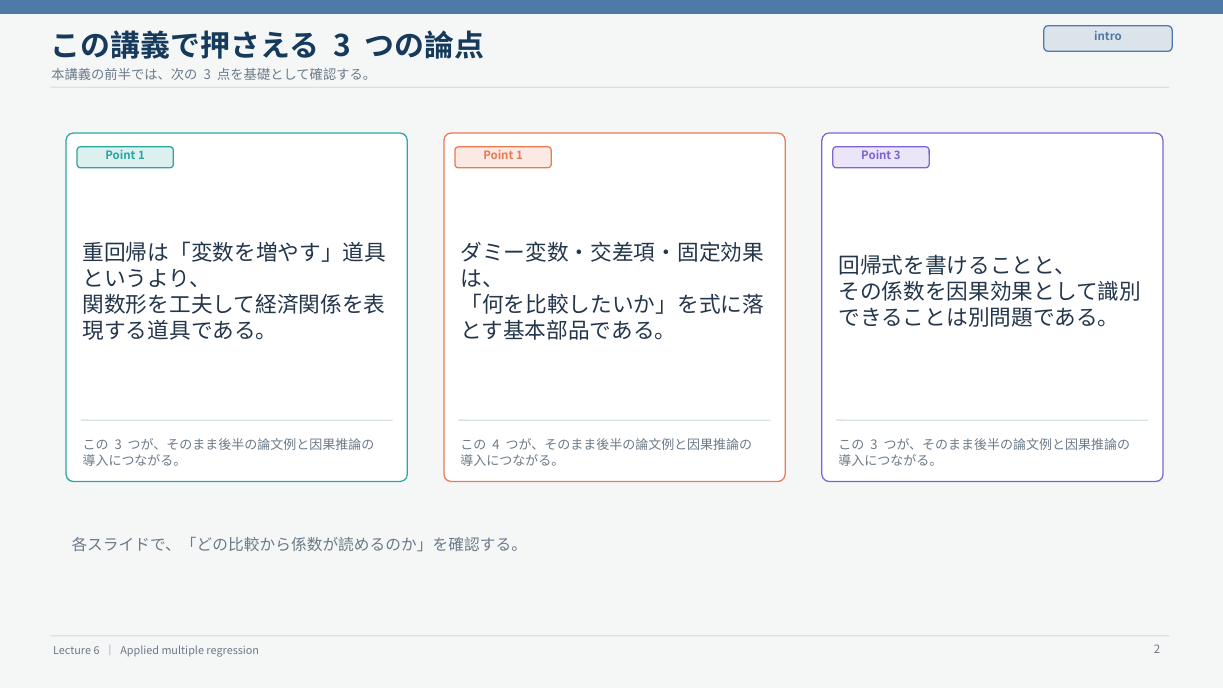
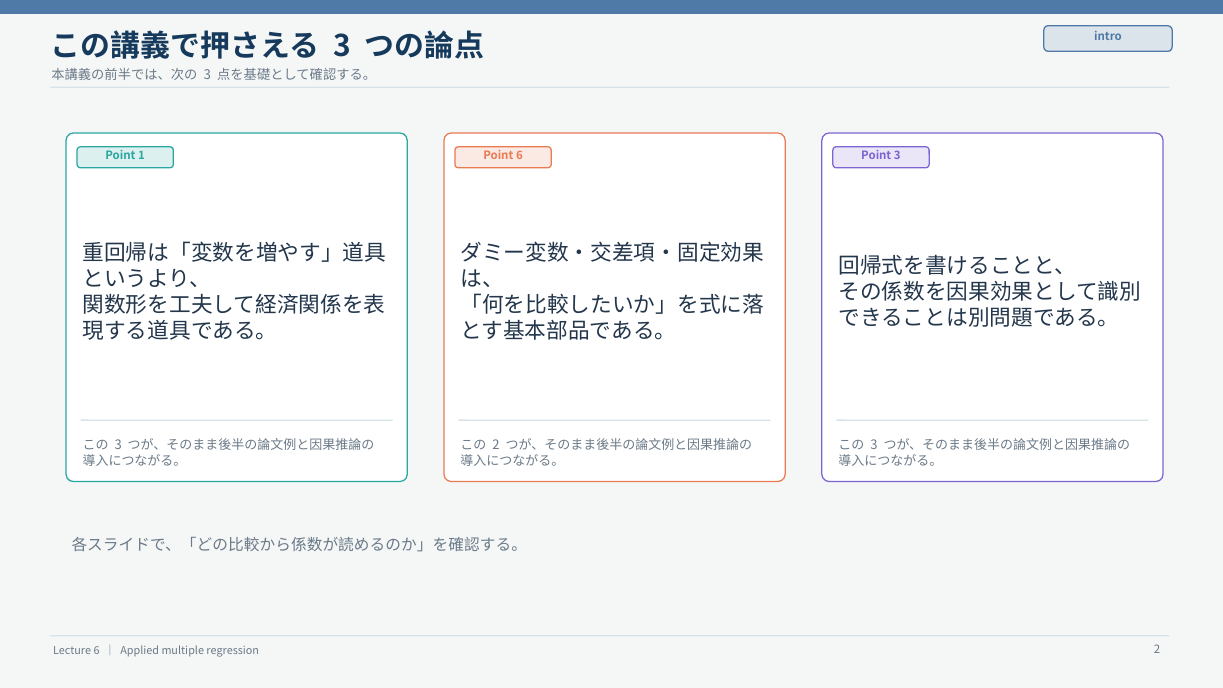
1: 1 -> 6 (519, 156)
4: 4 -> 2 (496, 445)
